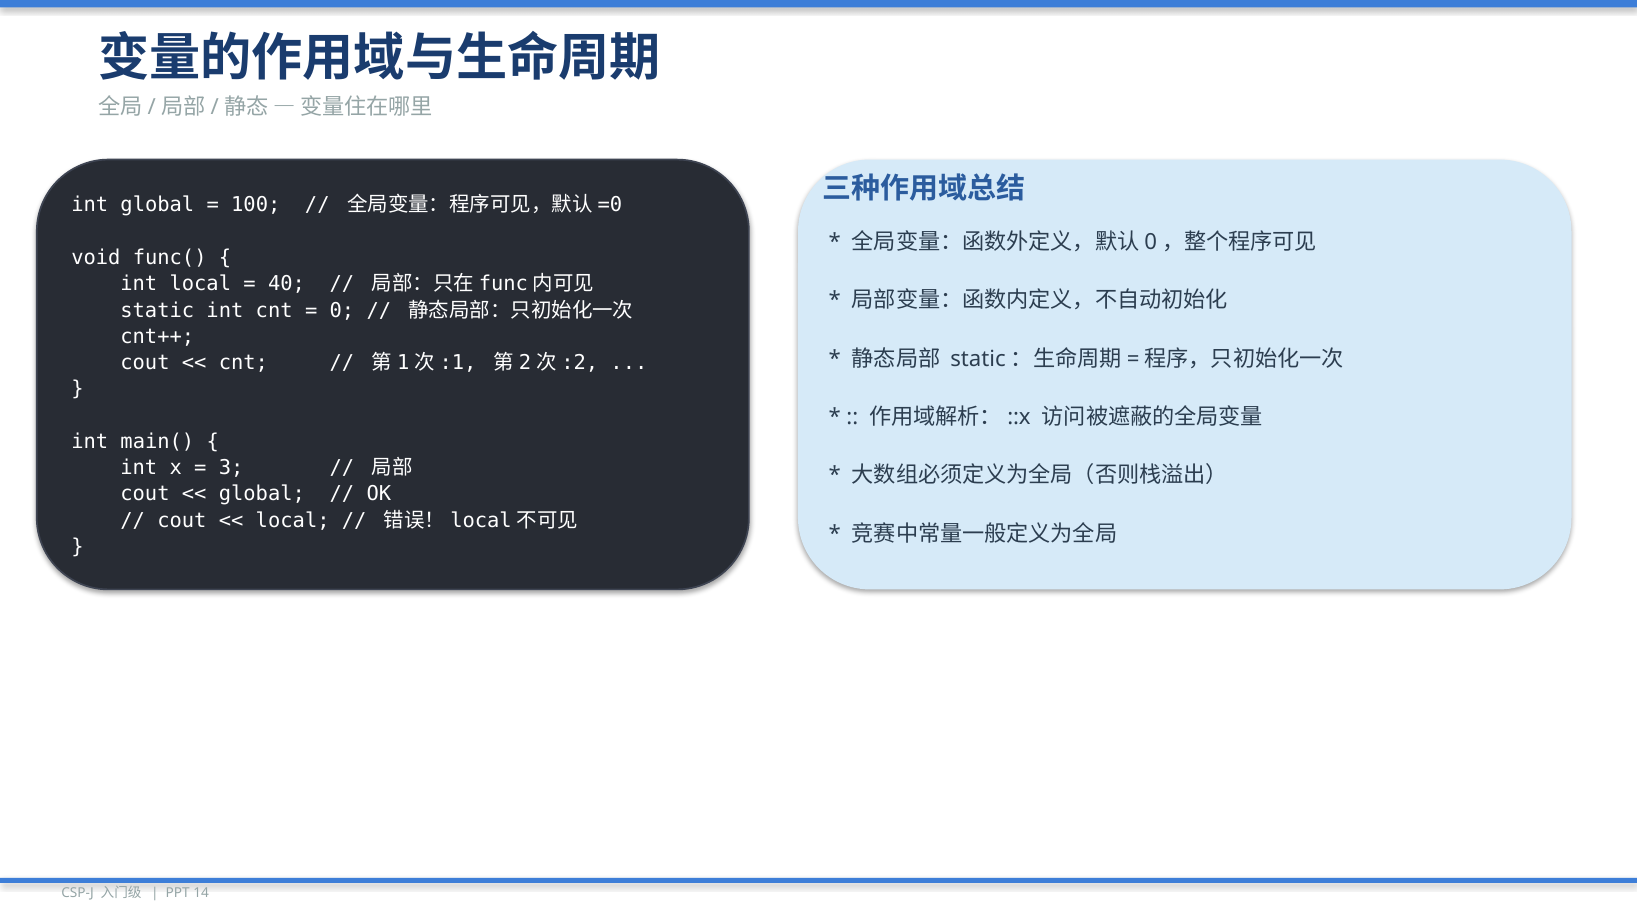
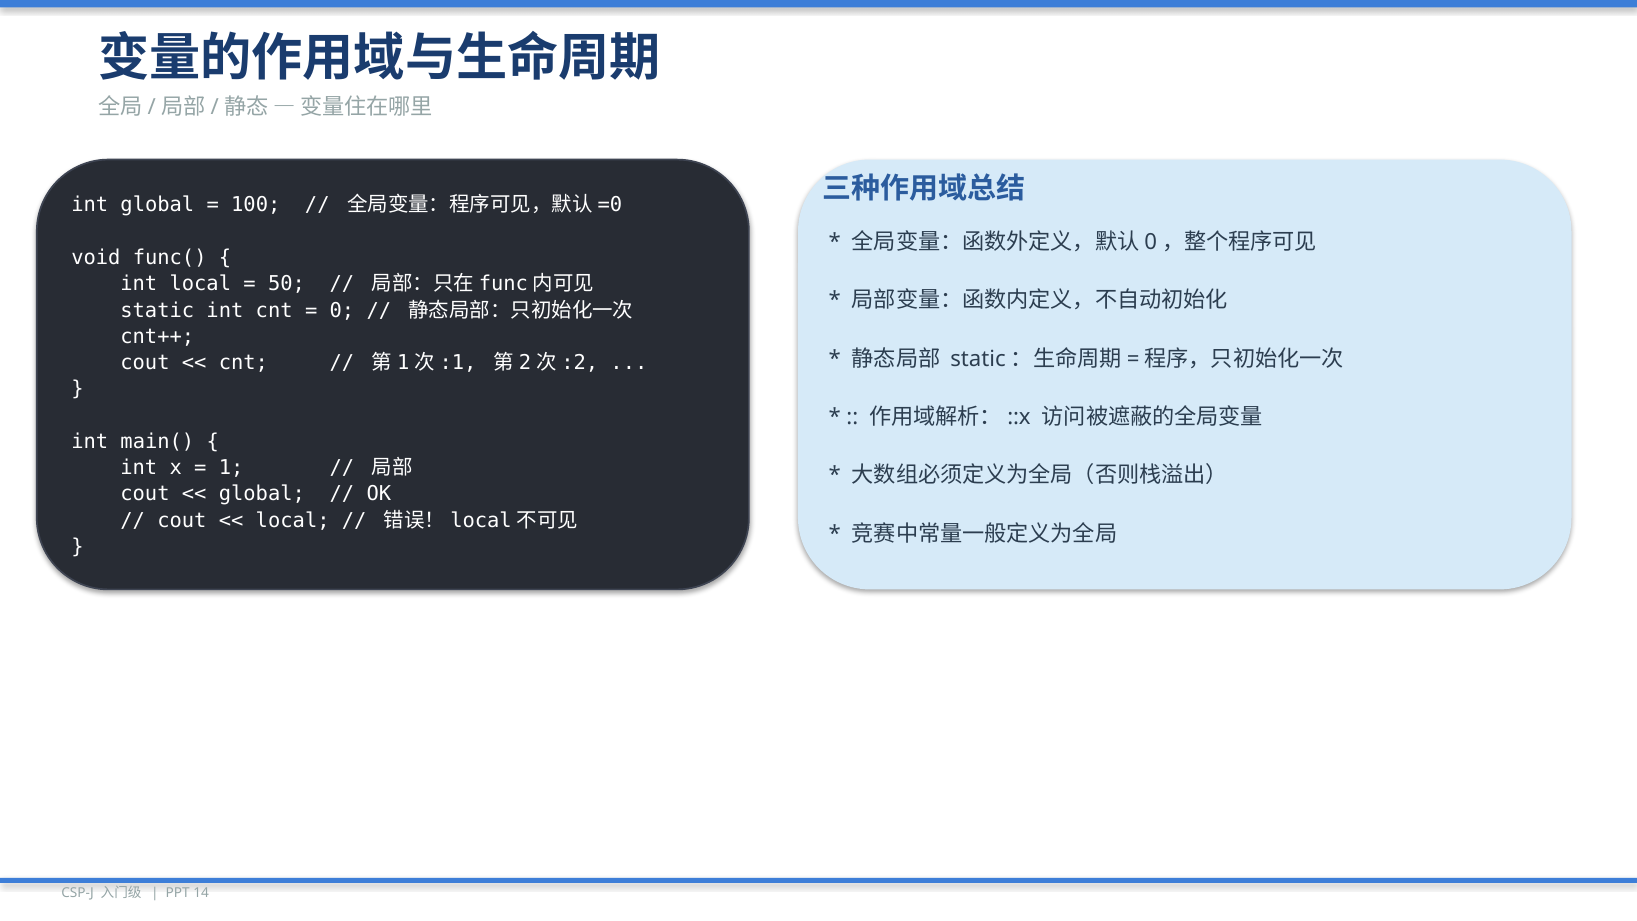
40: 40 -> 50 (286, 284)
3: 3 -> 1 (231, 468)
